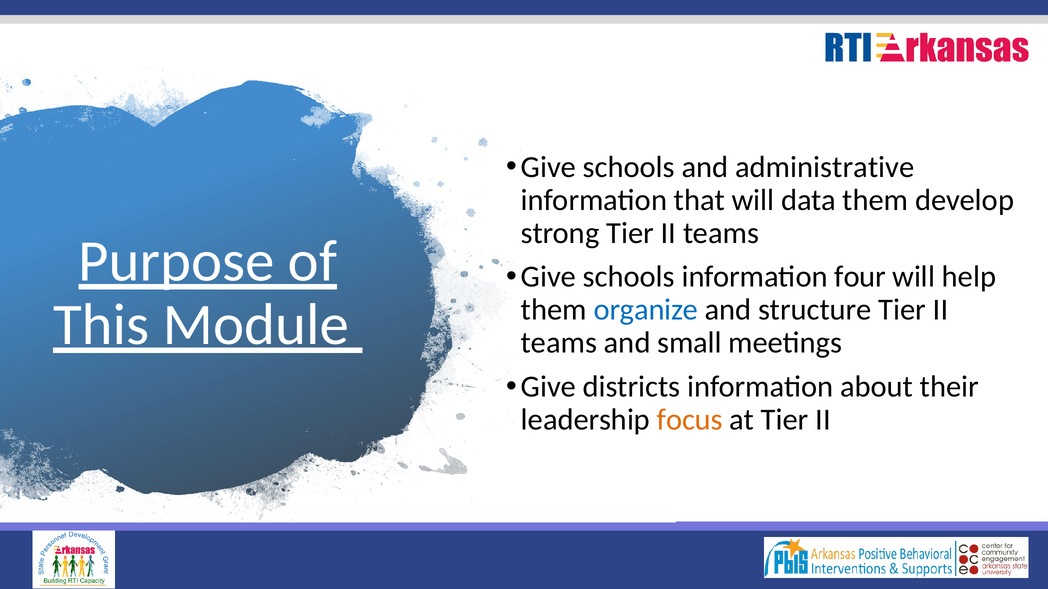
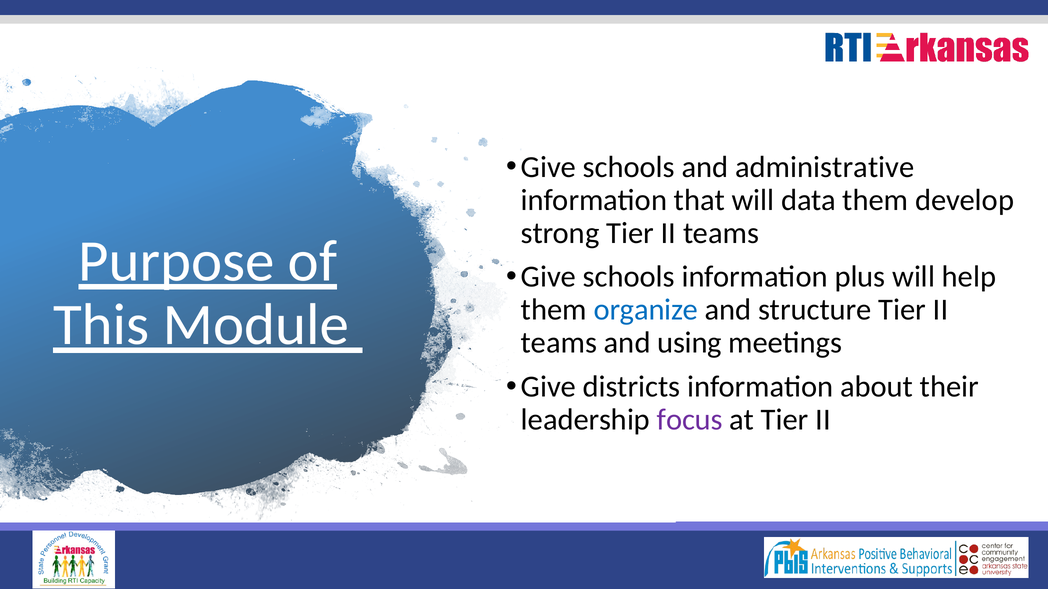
four: four -> plus (860, 277)
small: small -> using (690, 343)
focus colour: orange -> purple (690, 420)
